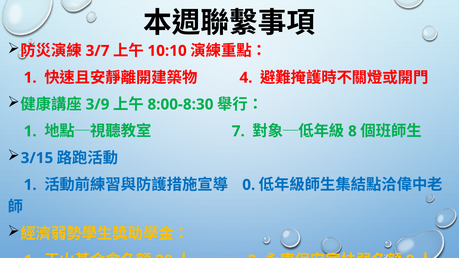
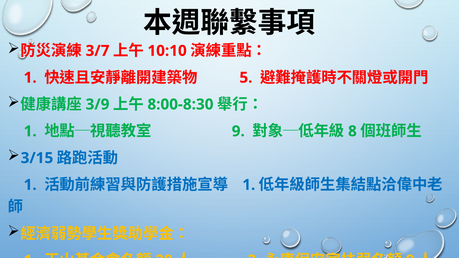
4: 4 -> 5 (246, 78)
7: 7 -> 9 (238, 131)
0: 0 -> 1 (249, 185)
